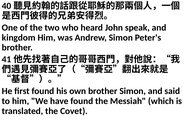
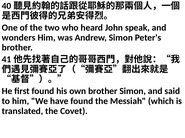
kingdom: kingdom -> wonders (19, 38)
